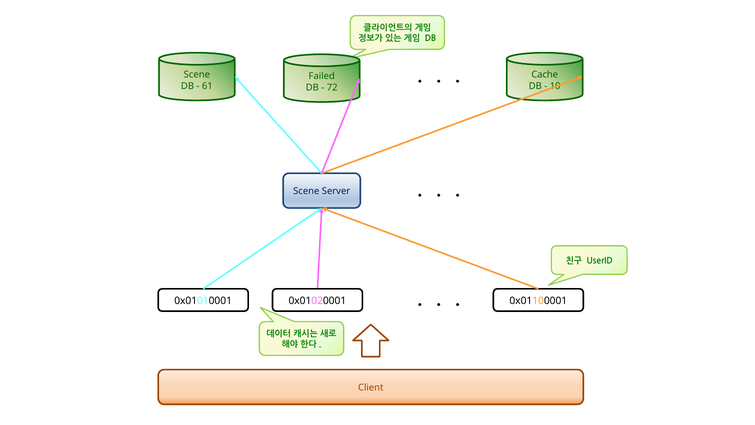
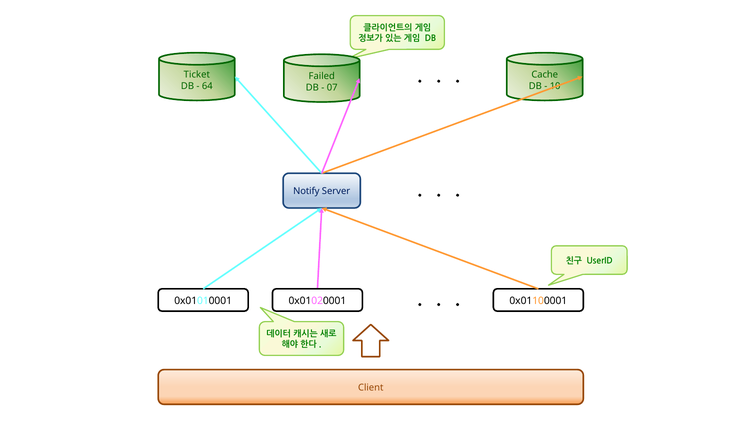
Scene: Scene -> Ticket (197, 75)
61: 61 -> 64 (207, 86)
72: 72 -> 07 (332, 87)
Scene: Scene -> Notify (306, 191)
